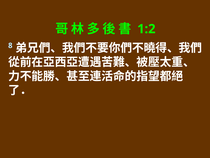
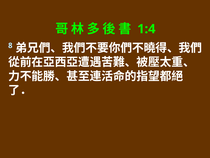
1:2: 1:2 -> 1:4 (146, 29)
